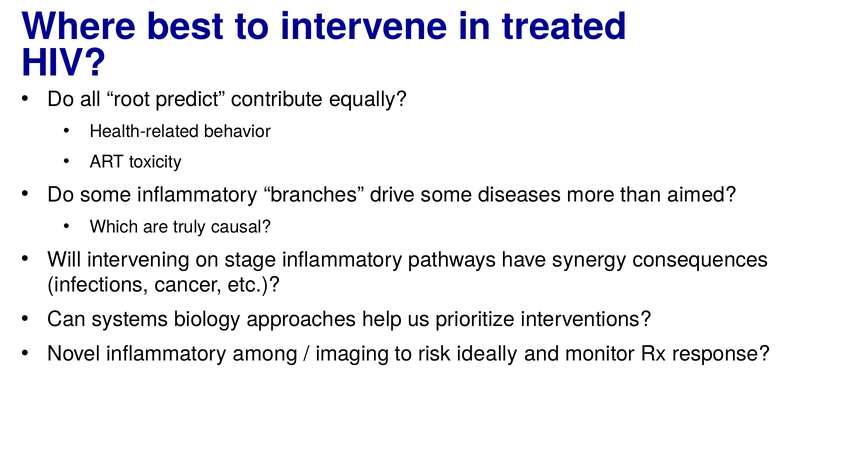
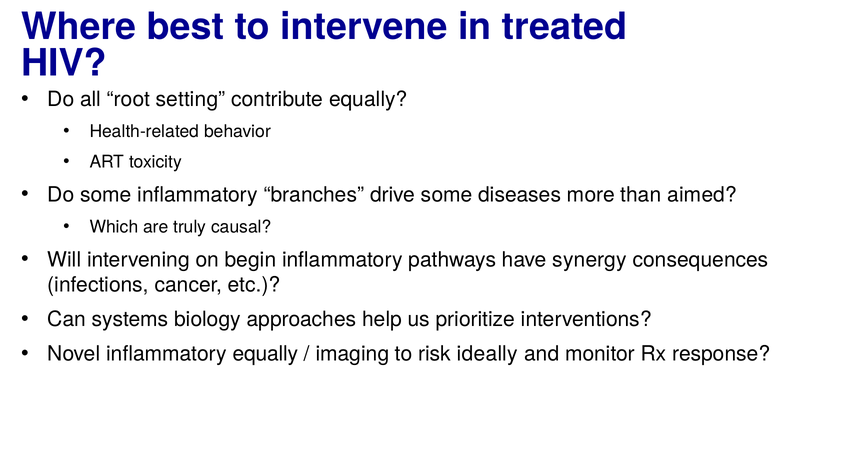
predict: predict -> setting (190, 99)
stage: stage -> begin (251, 260)
inflammatory among: among -> equally (265, 354)
